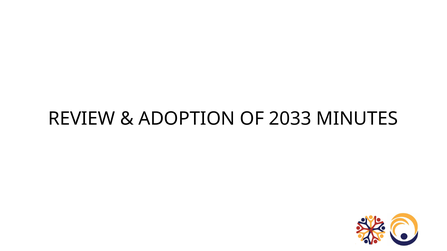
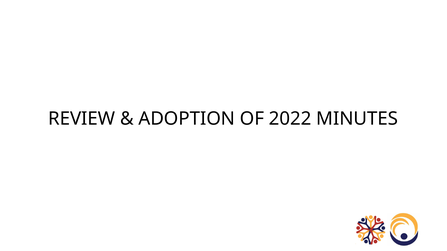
2033: 2033 -> 2022 (290, 119)
